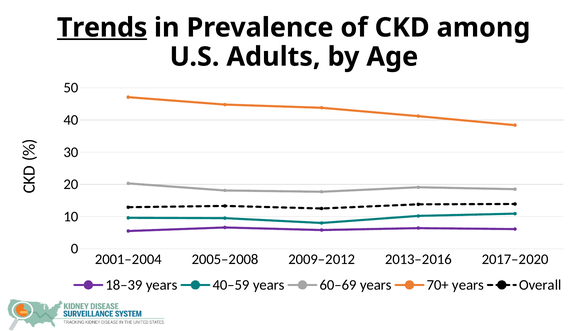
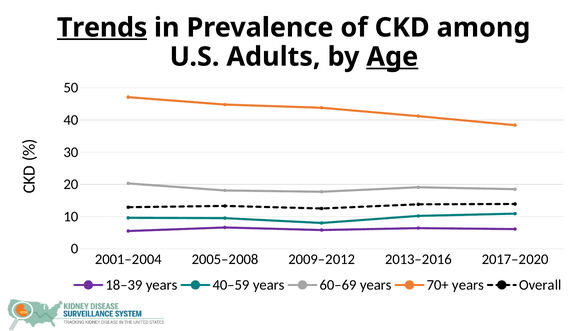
Age underline: none -> present (392, 57)
